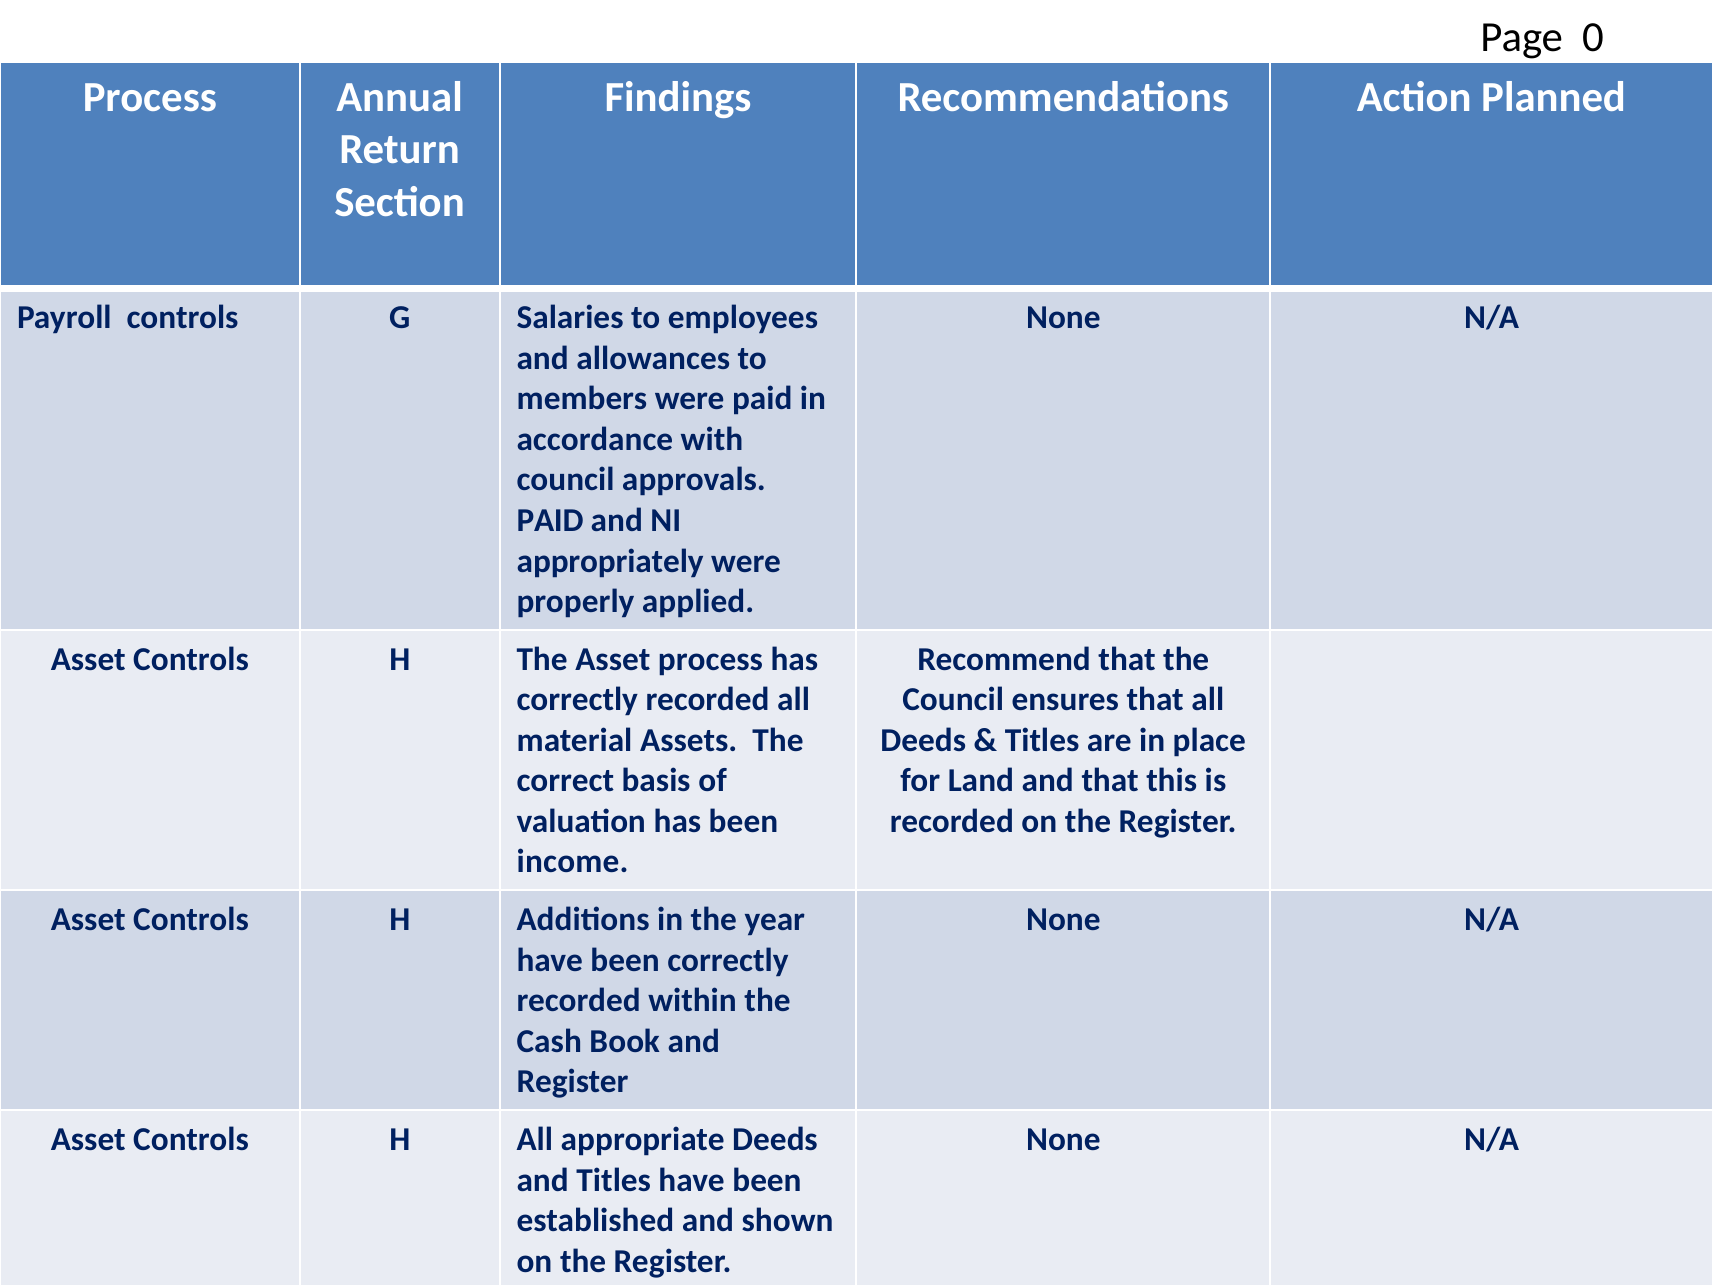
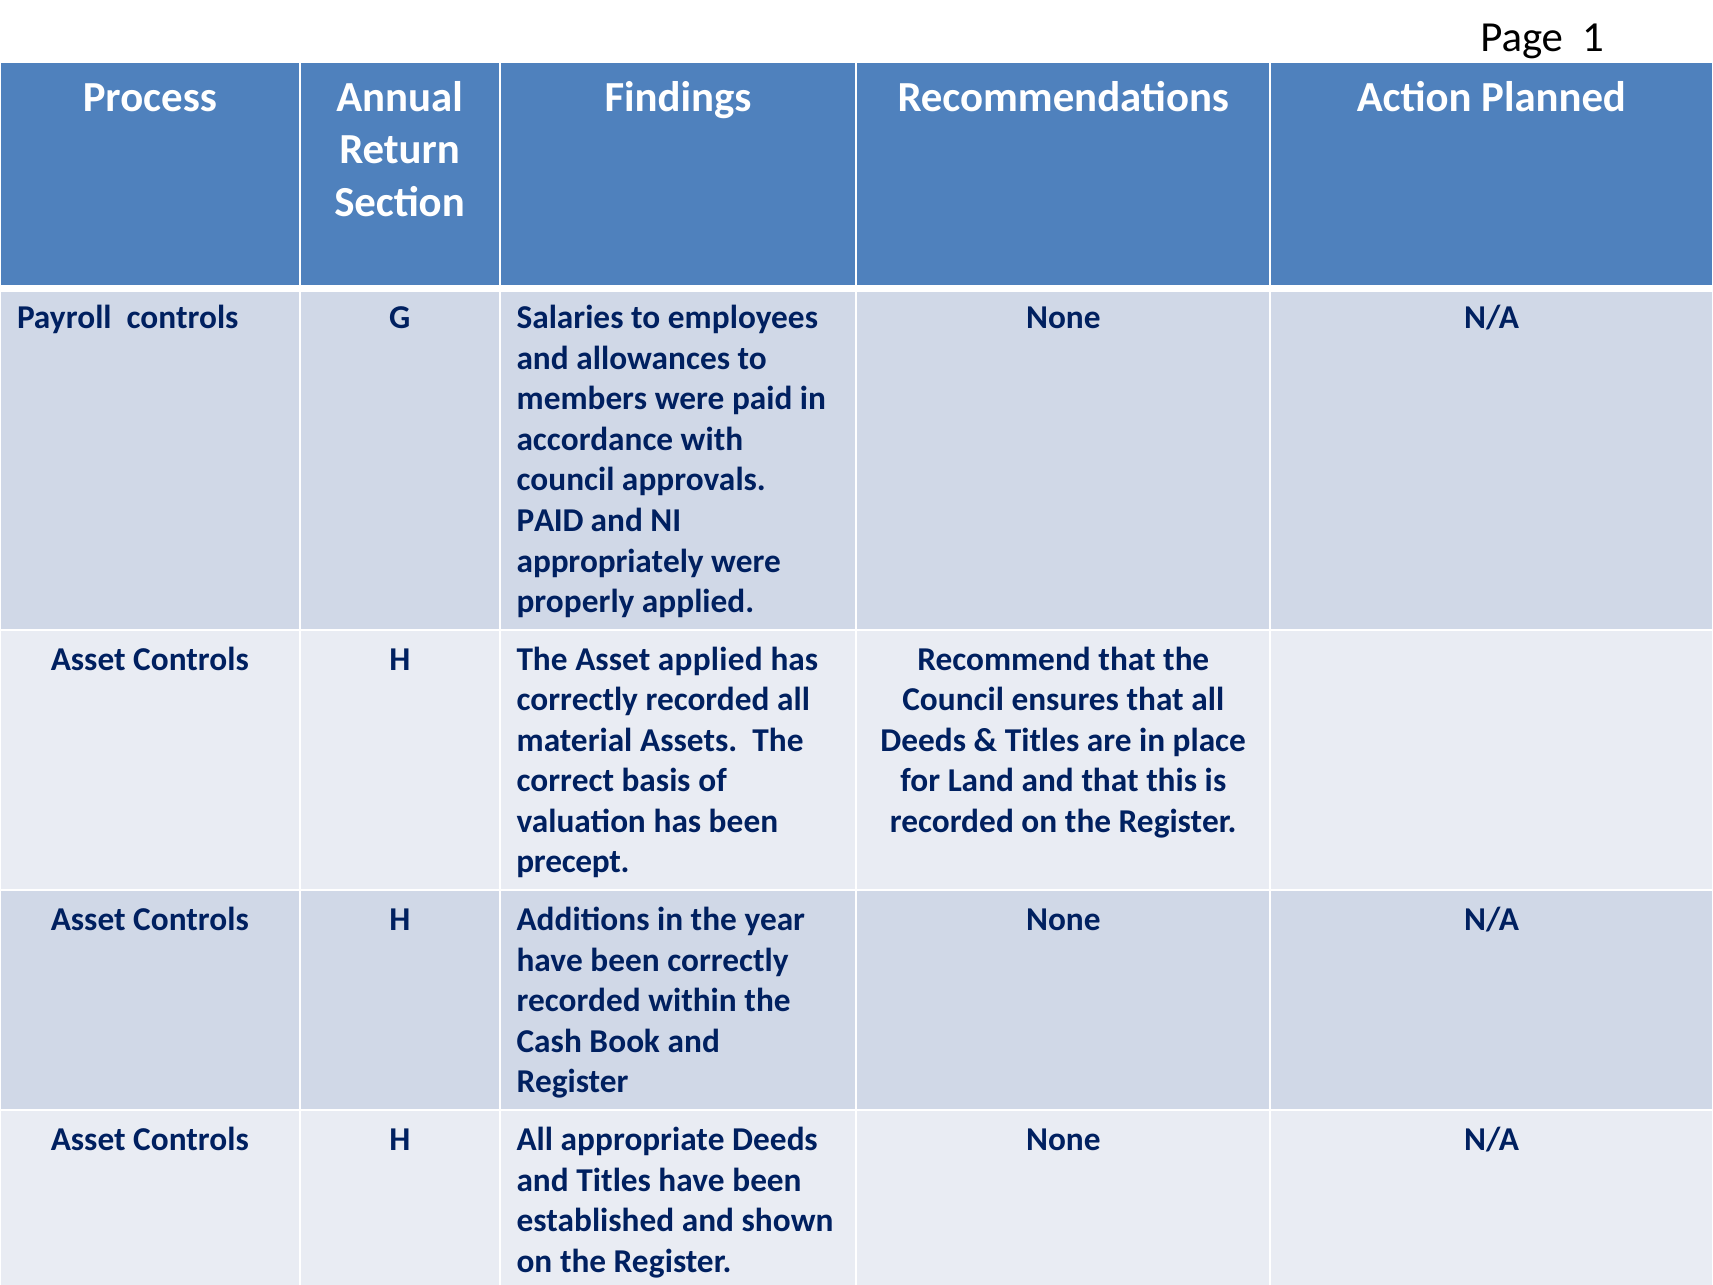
0: 0 -> 1 (1593, 37)
Asset process: process -> applied (710, 659)
income: income -> precept (573, 862)
